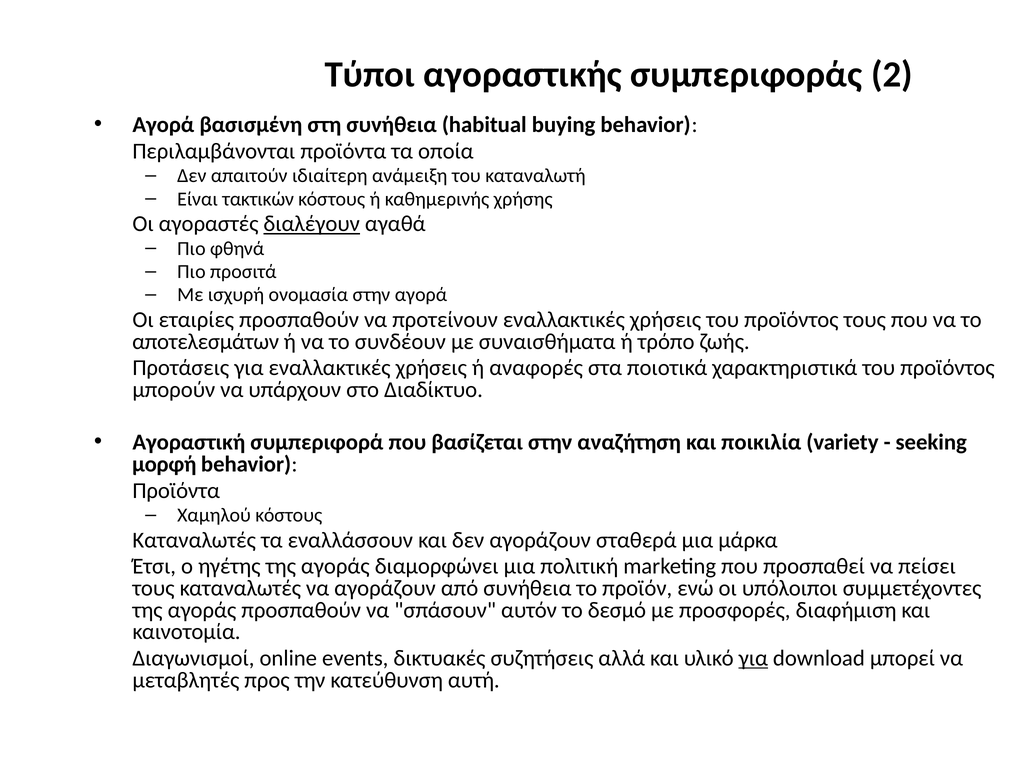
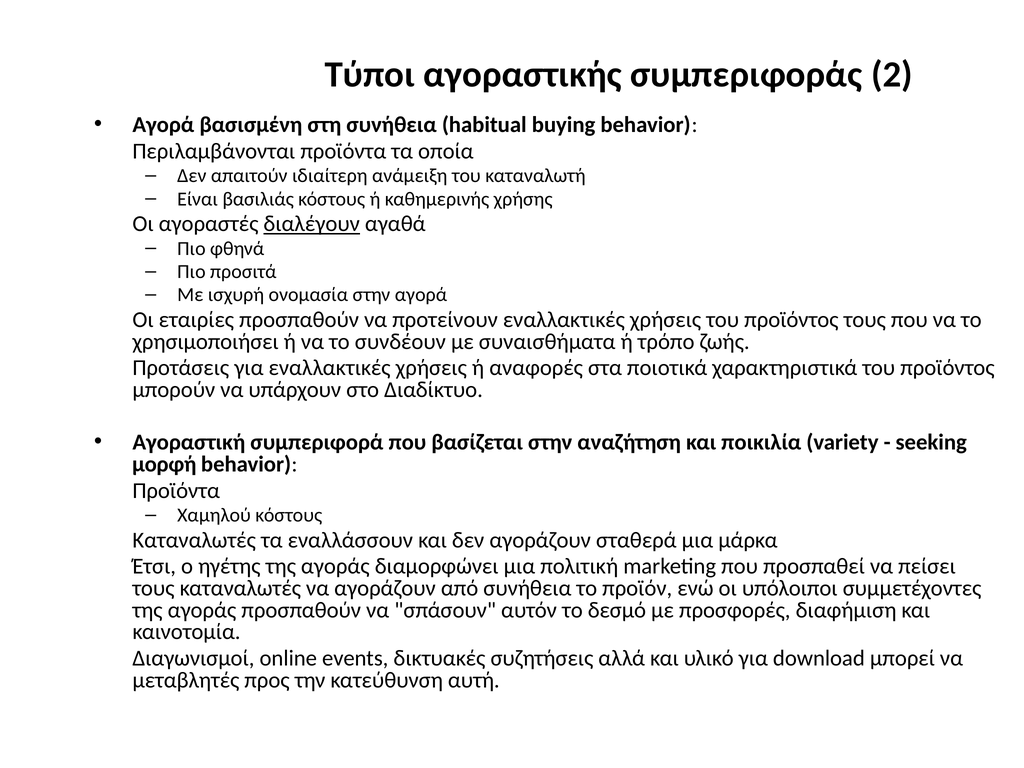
τακτικών: τακτικών -> βασιλιάς (258, 199)
αποτελεσμάτων: αποτελεσμάτων -> χρησιμοποιήσει (206, 342)
για underline: present -> none (753, 658)
